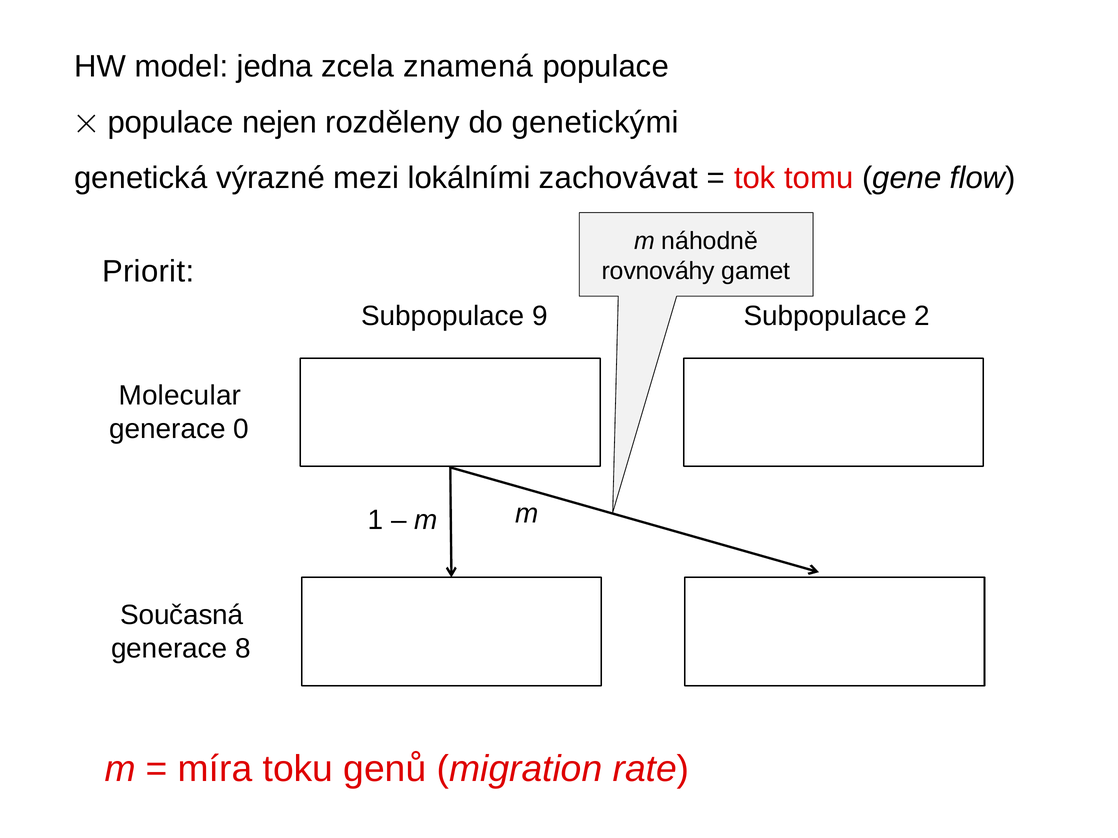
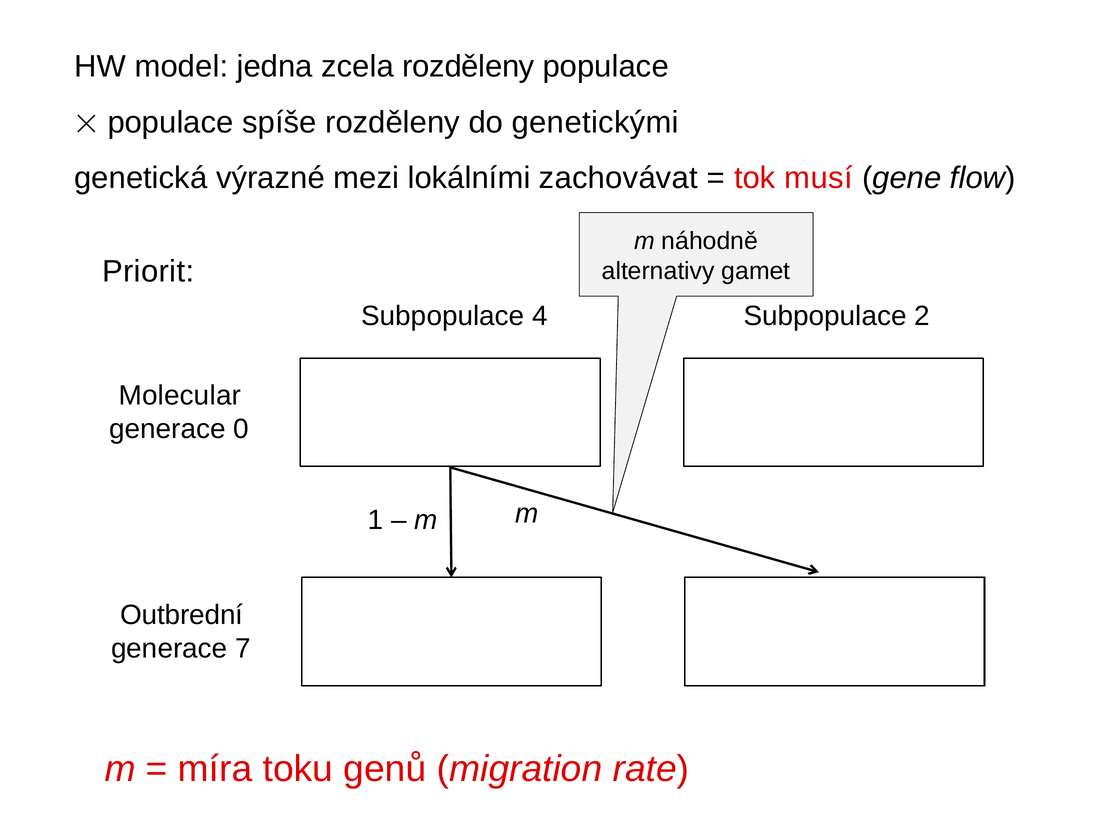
zcela znamená: znamená -> rozděleny (468, 66)
nejen: nejen -> spíše (279, 122)
tomu: tomu -> musí (819, 178)
rovnováhy: rovnováhy -> alternativy (658, 271)
9: 9 -> 4 (540, 316)
Současná: Současná -> Outbrední (182, 615)
8: 8 -> 7 (243, 649)
